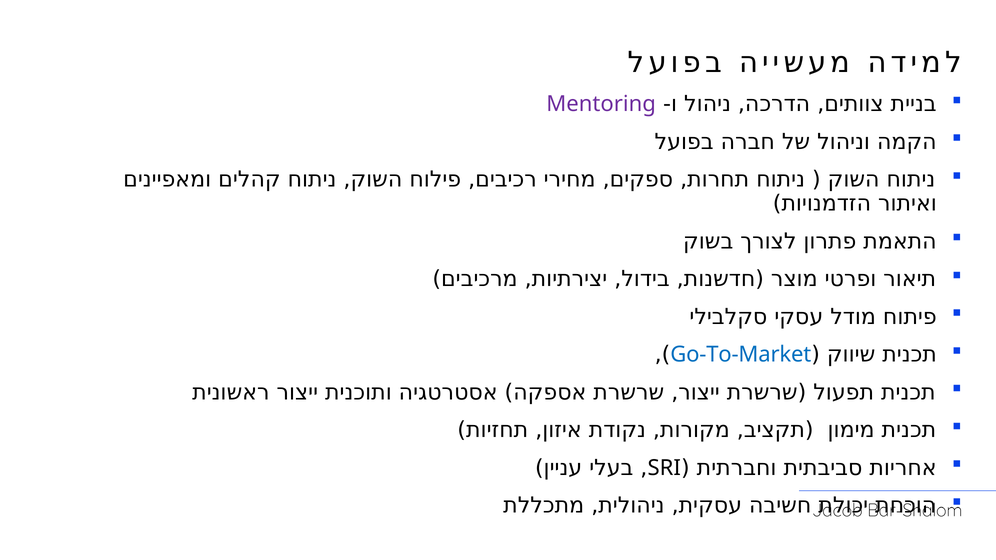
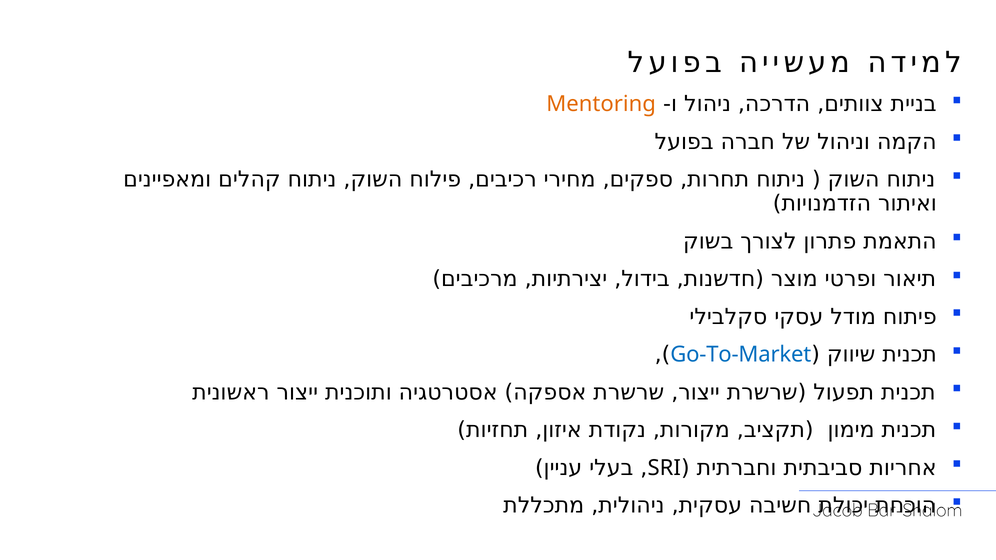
Mentoring colour: purple -> orange (601, 104)
